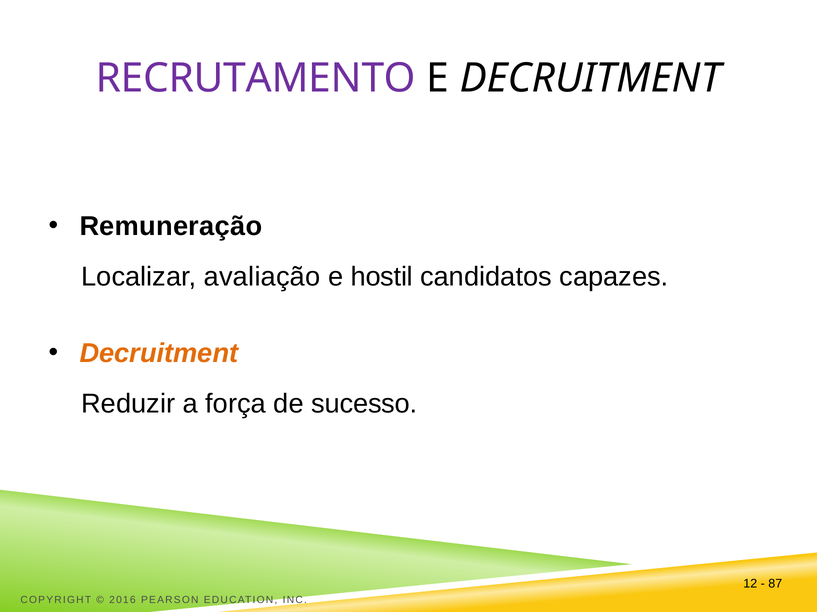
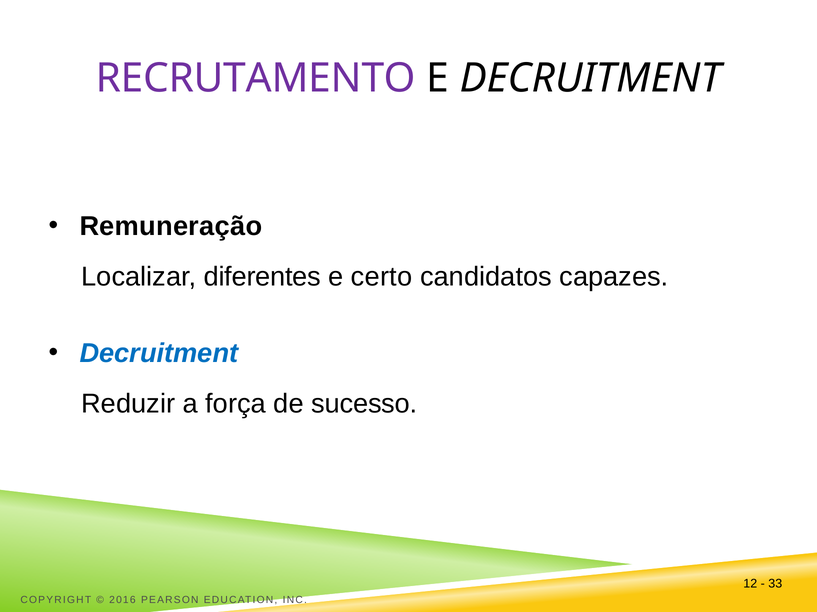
avaliação: avaliação -> diferentes (262, 277)
hostil: hostil -> certo (382, 277)
Decruitment colour: orange -> blue (159, 354)
87: 87 -> 33 (775, 584)
